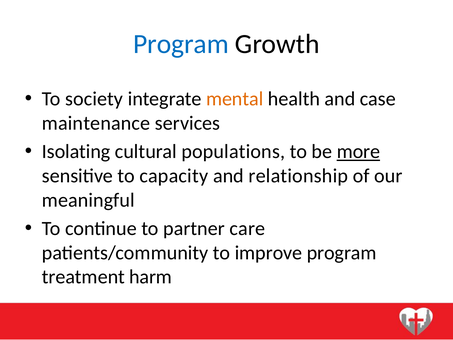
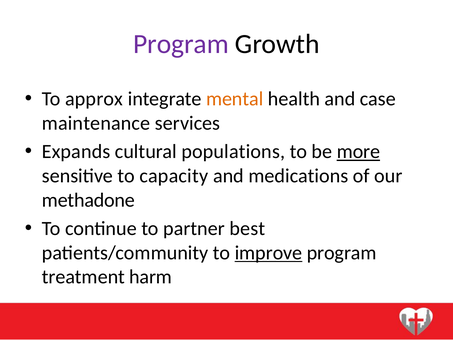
Program colour: blue -> purple (181, 44)
society: society -> approx (94, 99)
Isolating: Isolating -> Expands (76, 152)
relationship: relationship -> medications (298, 176)
meaningful: meaningful -> methadone (88, 200)
care: care -> best (247, 228)
improve underline: none -> present (268, 253)
